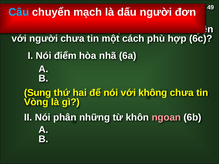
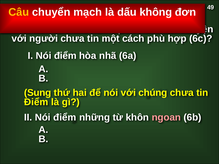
Câu colour: light blue -> yellow (19, 12)
dấu người: người -> không (156, 12)
không: không -> chúng (153, 93)
Vòng: Vòng -> Điểm (36, 102)
II Nói phân: phân -> điểm (65, 118)
